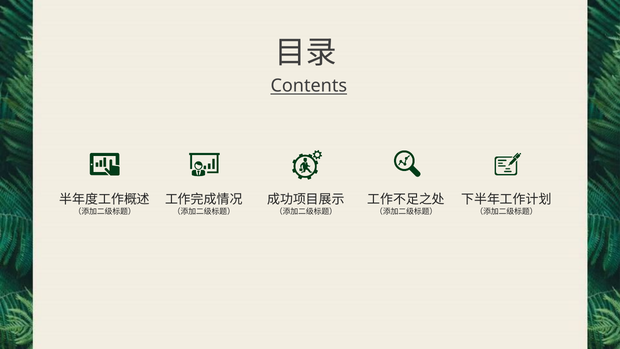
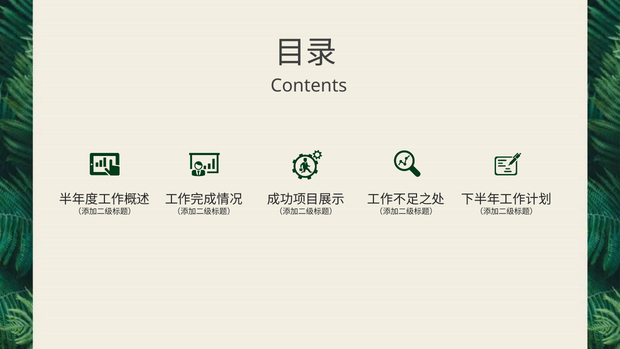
Contents underline: present -> none (309, 86)
